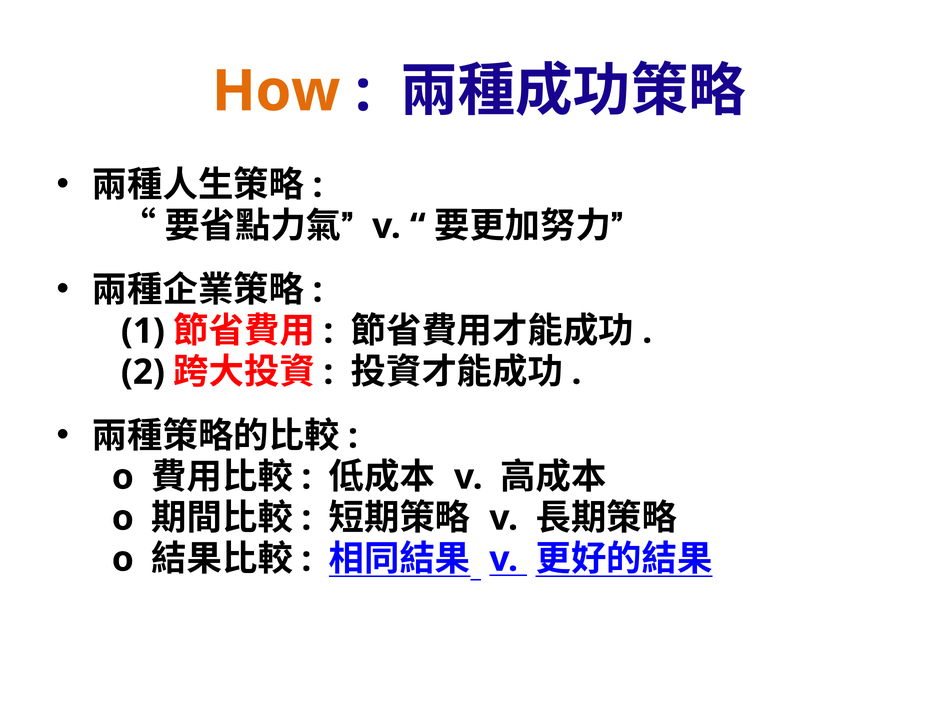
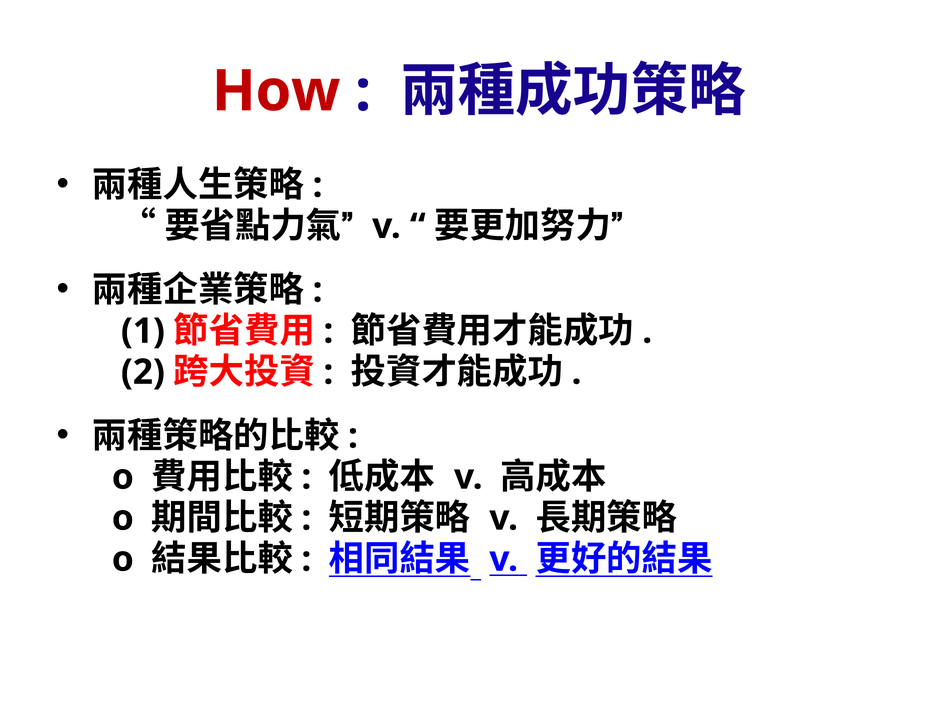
How colour: orange -> red (276, 91)
